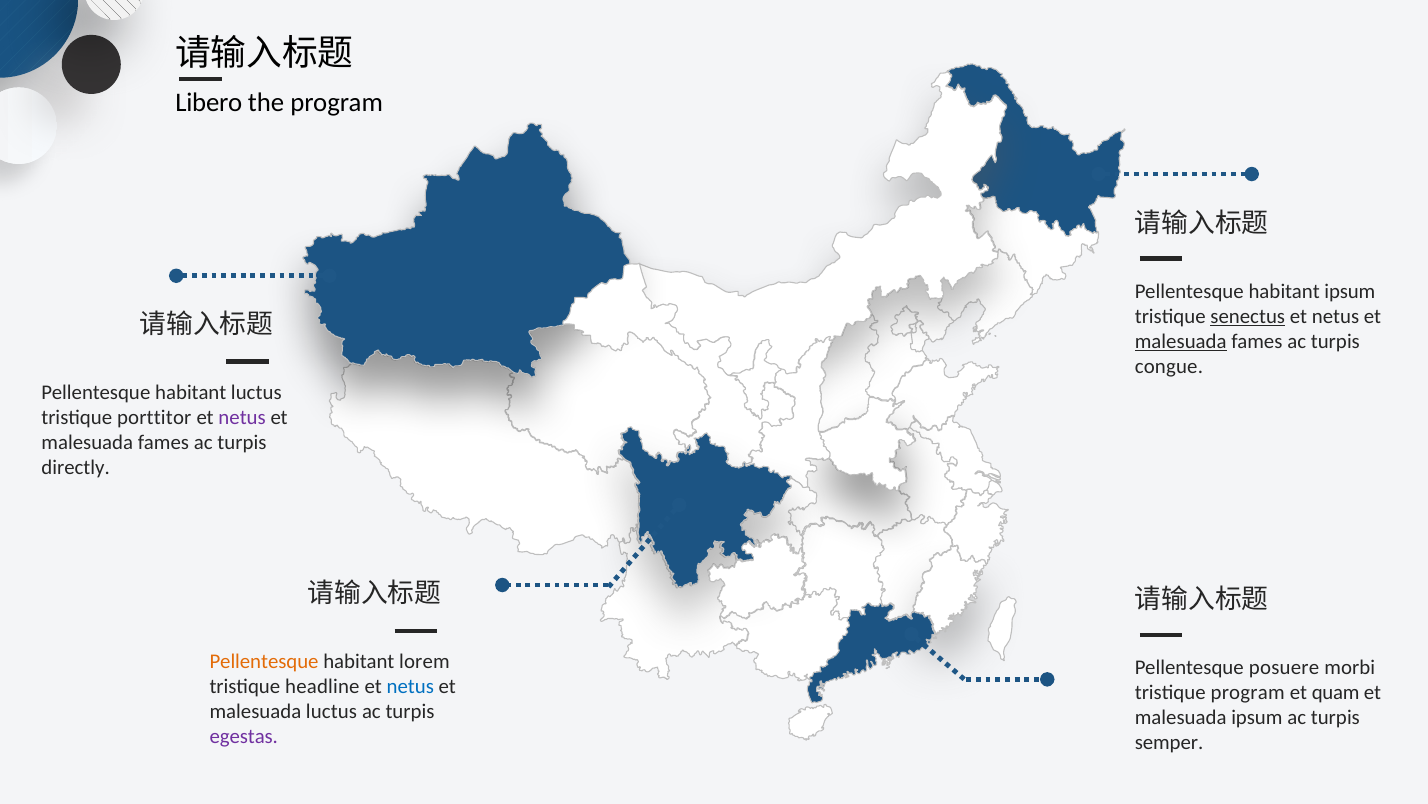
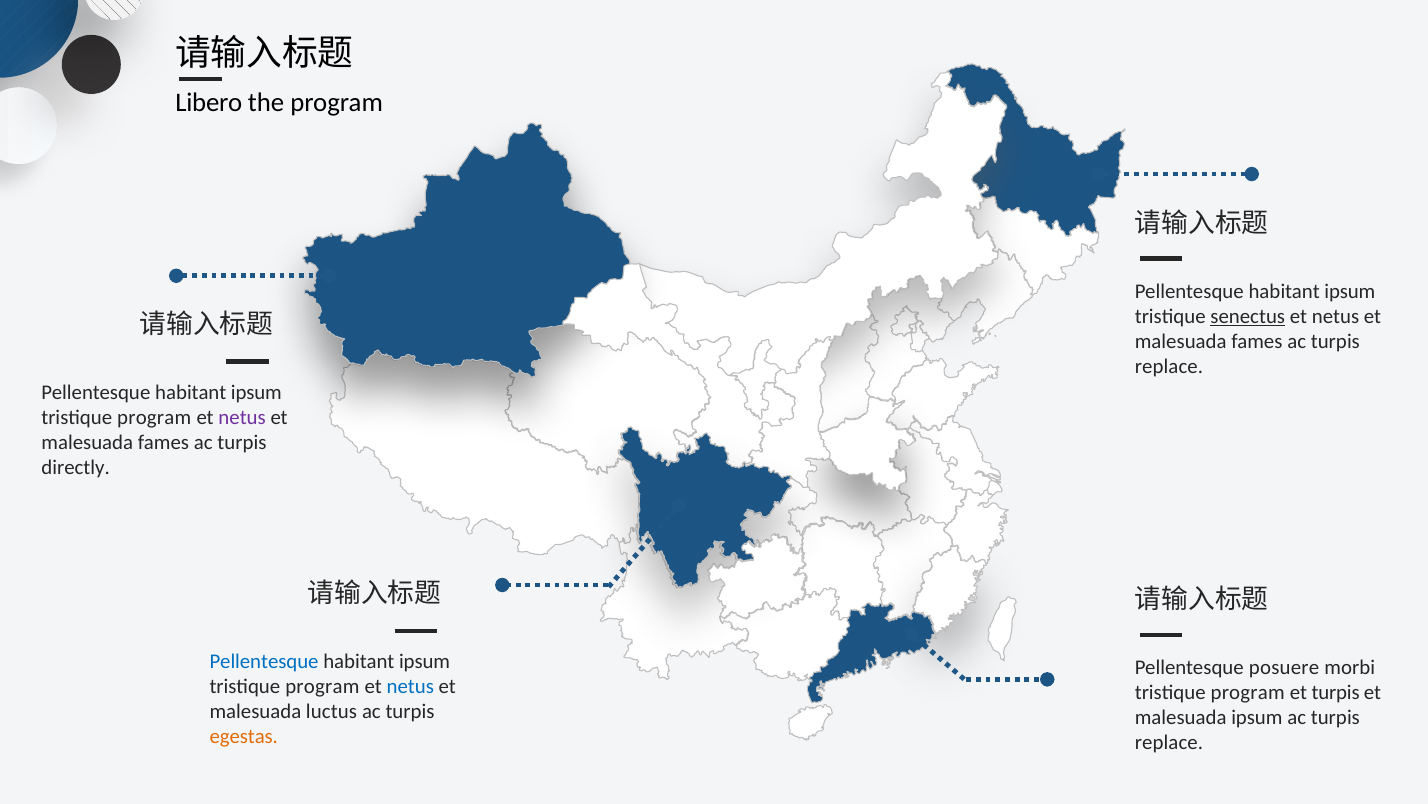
malesuada underline: present -> none (1181, 341)
congue: congue -> replace (1169, 366)
luctus: luctus -> ipsum (256, 392)
porttitor: porttitor -> program (154, 417)
Pellentesque colour: orange -> blue (264, 661)
lorem: lorem -> ipsum (425, 661)
headline: headline -> program (322, 686)
et quam: quam -> turpis (1336, 692)
egestas colour: purple -> orange (244, 736)
semper: semper -> replace (1169, 742)
